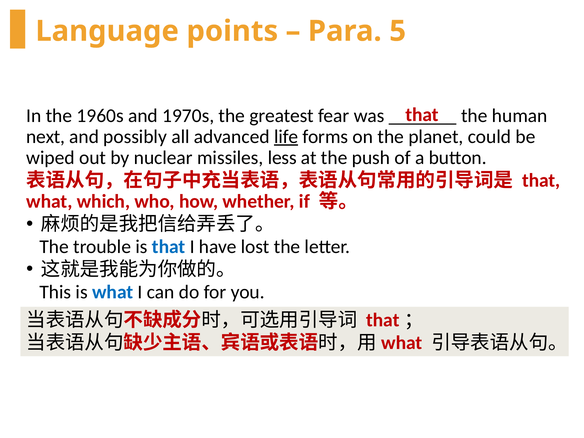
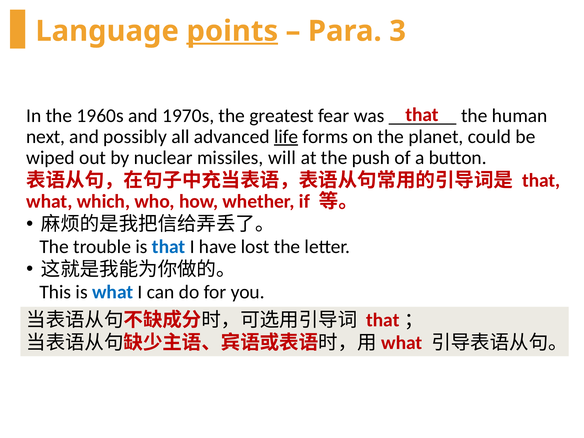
points underline: none -> present (232, 31)
5: 5 -> 3 (398, 31)
less: less -> will (282, 158)
